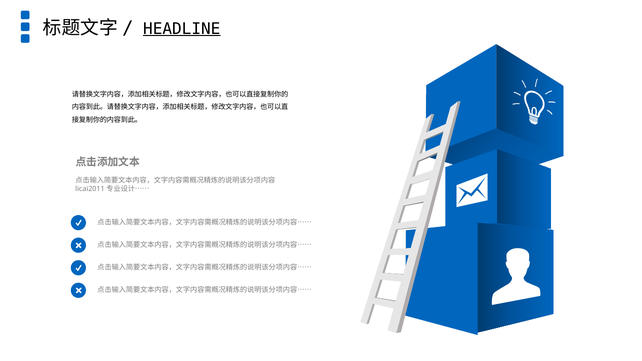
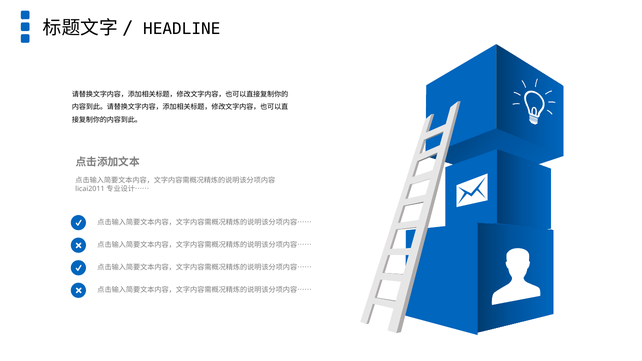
HEADLINE underline: present -> none (182, 29)
